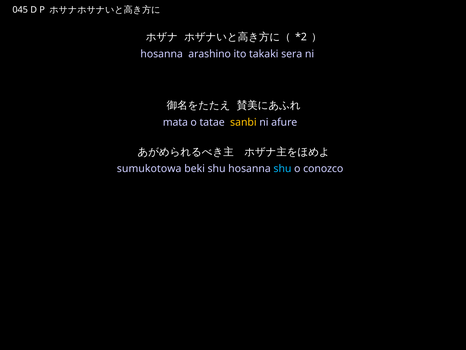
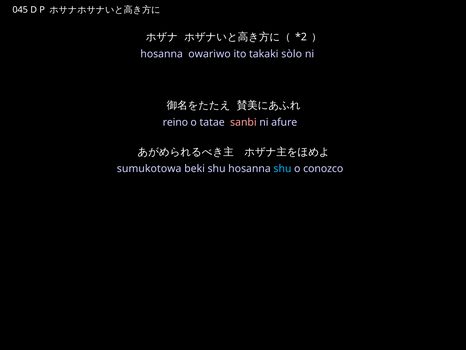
arashino: arashino -> owariwo (210, 54)
sera: sera -> sòlo (292, 54)
mata: mata -> reino (175, 122)
sanbi colour: yellow -> pink (243, 122)
